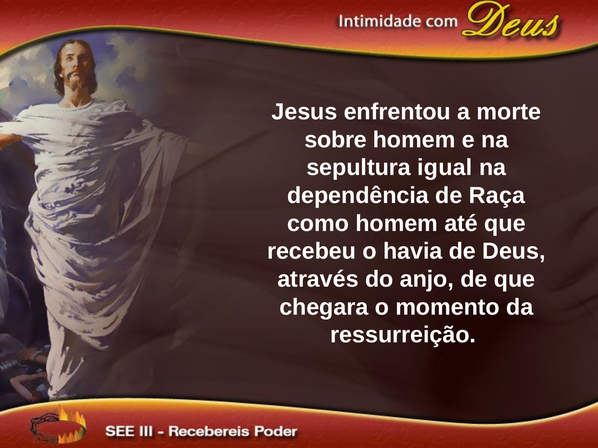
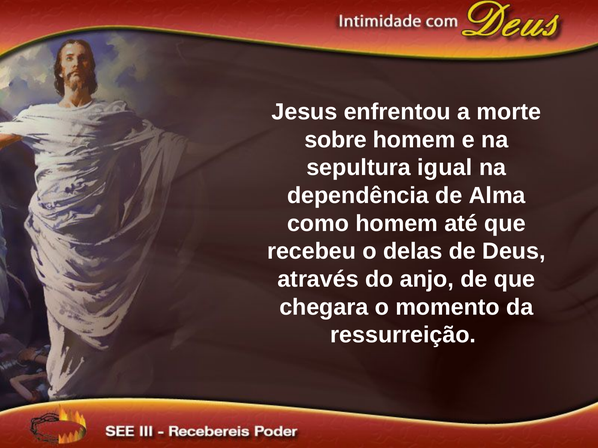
Raça: Raça -> Alma (497, 196)
havia: havia -> delas (413, 252)
